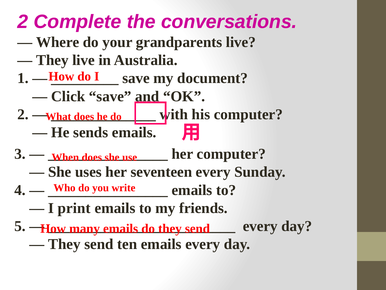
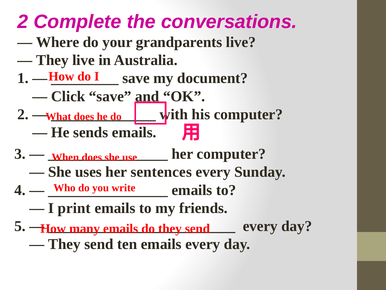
seventeen: seventeen -> sentences (161, 172)
